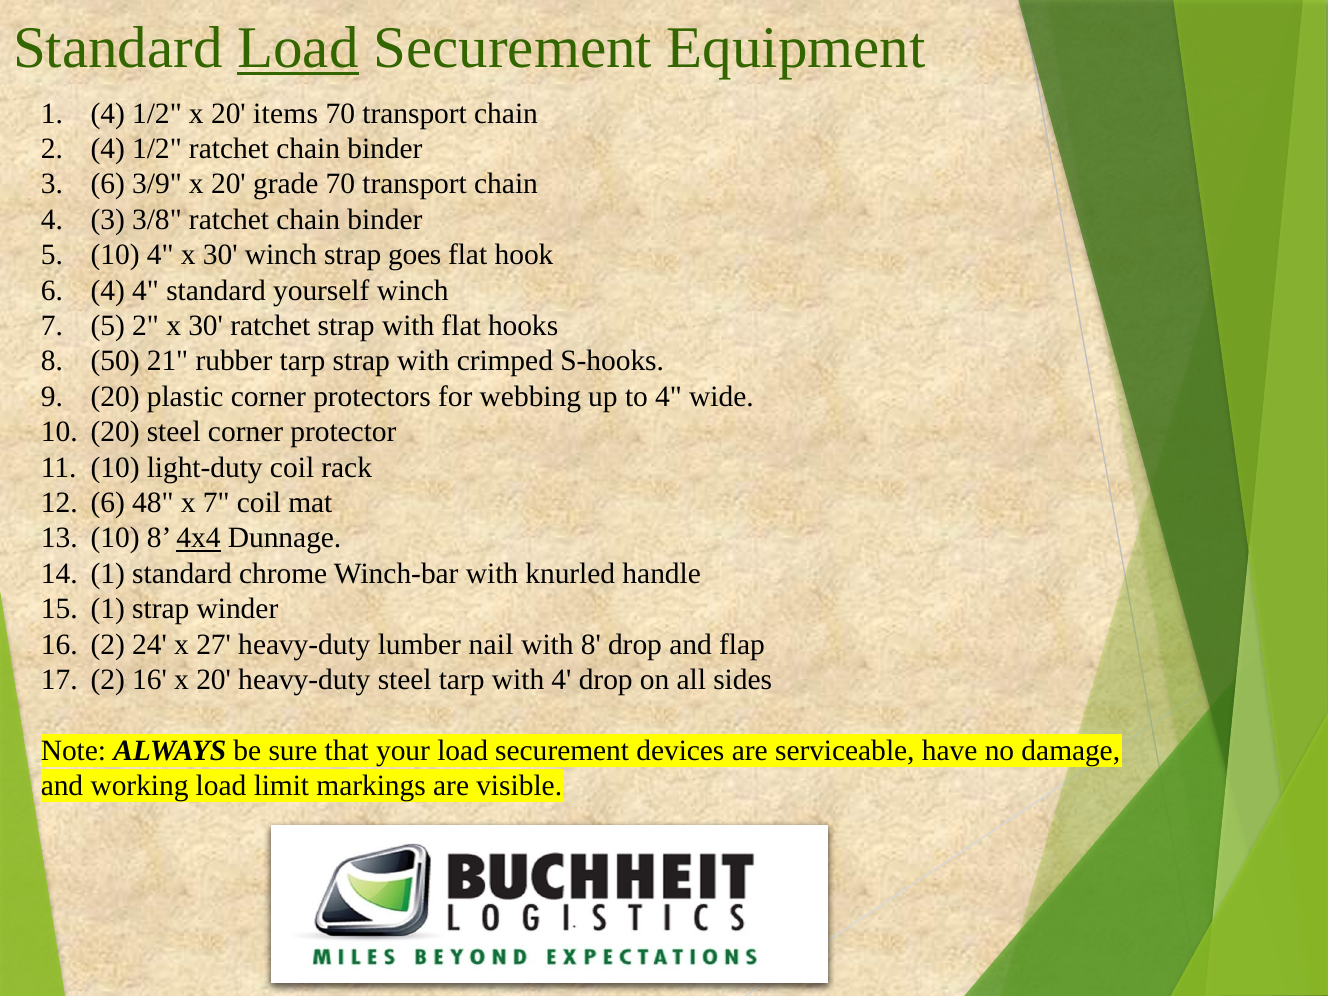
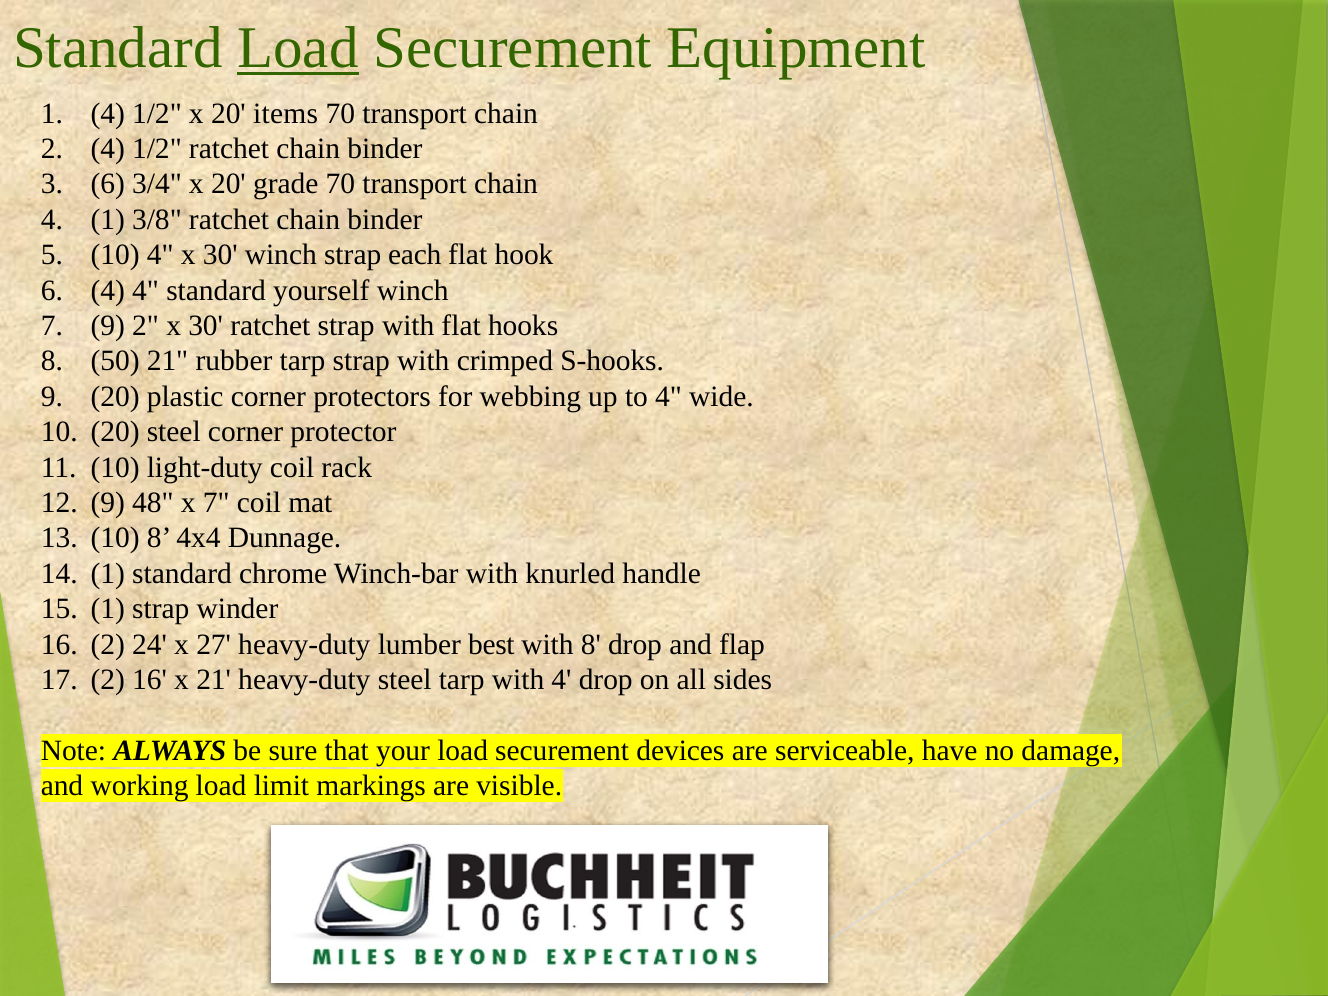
3/9: 3/9 -> 3/4 (157, 184)
4 3: 3 -> 1 (108, 220)
goes: goes -> each (415, 255)
7 5: 5 -> 9 (108, 326)
6: 6 -> 9 (108, 503)
4x4 underline: present -> none (198, 538)
nail: nail -> best (491, 644)
16 x 20: 20 -> 21 (214, 680)
